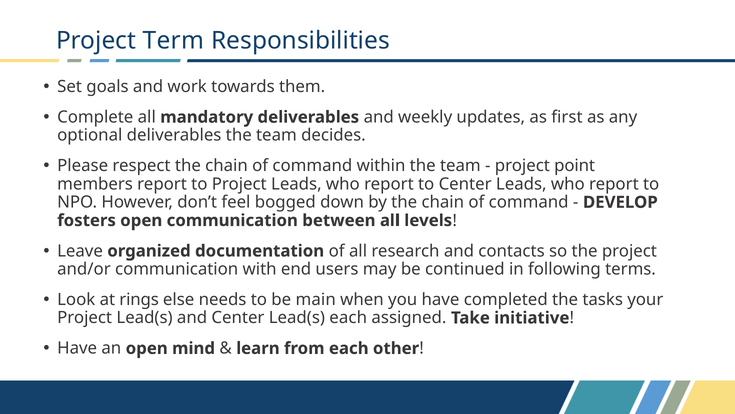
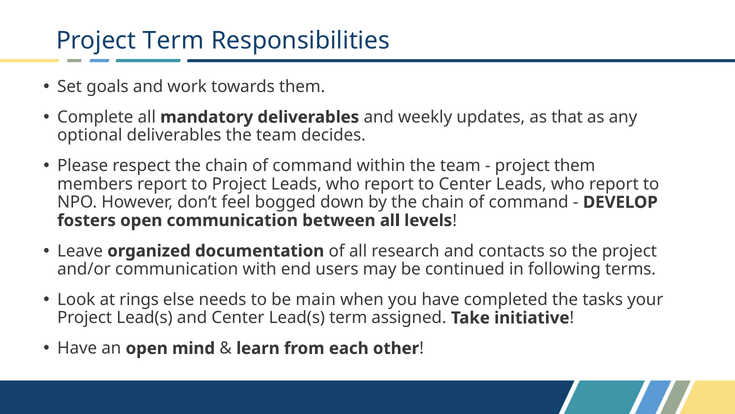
first: first -> that (567, 117)
project point: point -> them (575, 166)
Lead(s each: each -> term (348, 317)
